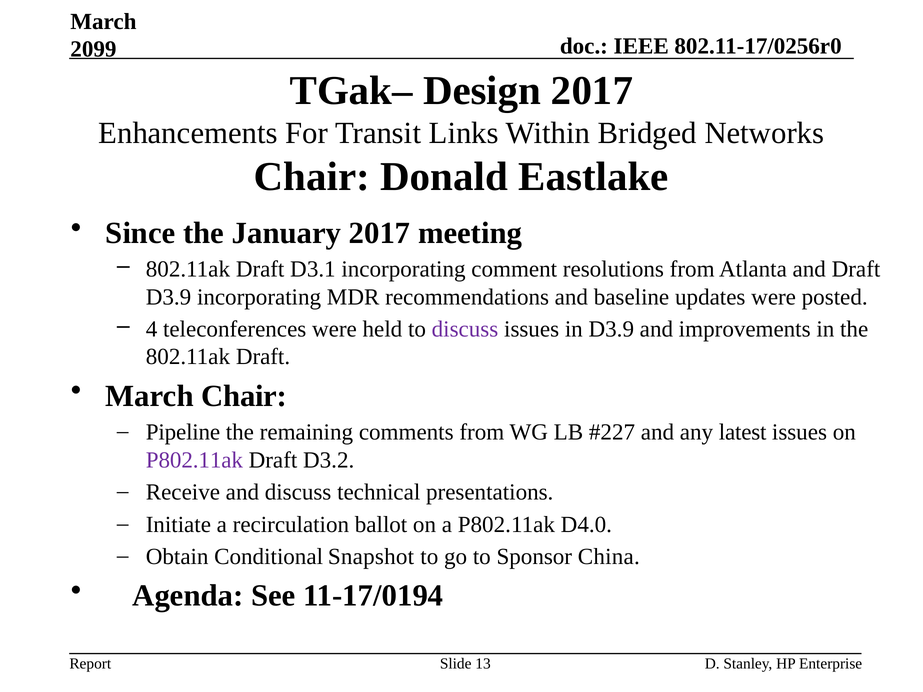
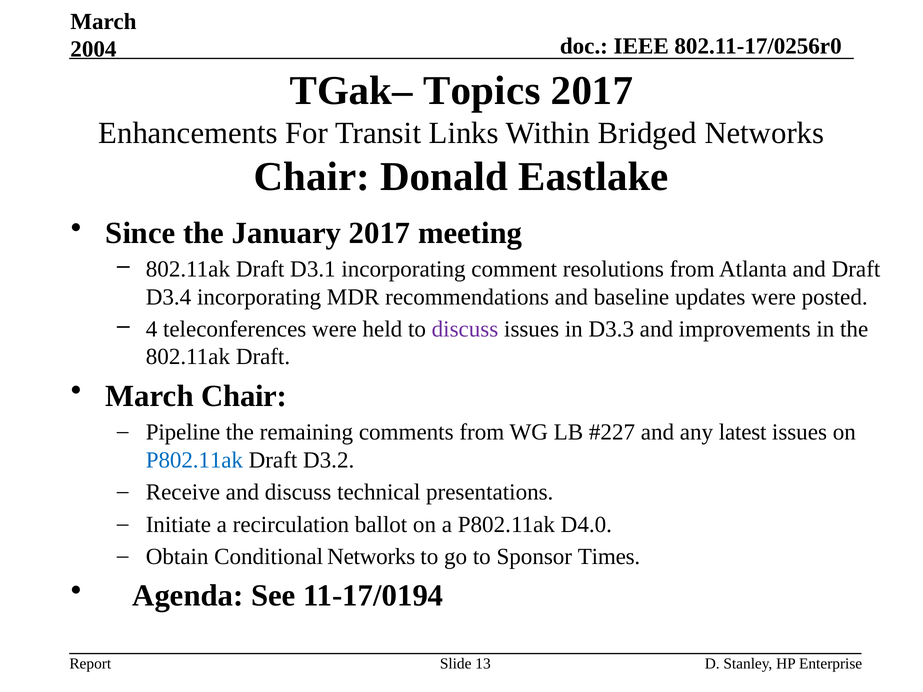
2099: 2099 -> 2004 (93, 49)
Design: Design -> Topics (482, 91)
D3.9: D3.9 -> D3.4 (169, 297)
in D3.9: D3.9 -> D3.3 (611, 329)
P802.11ak colour: purple -> blue (194, 460)
Conditional Snapshot: Snapshot -> Networks (371, 557)
China: China -> Times (609, 557)
